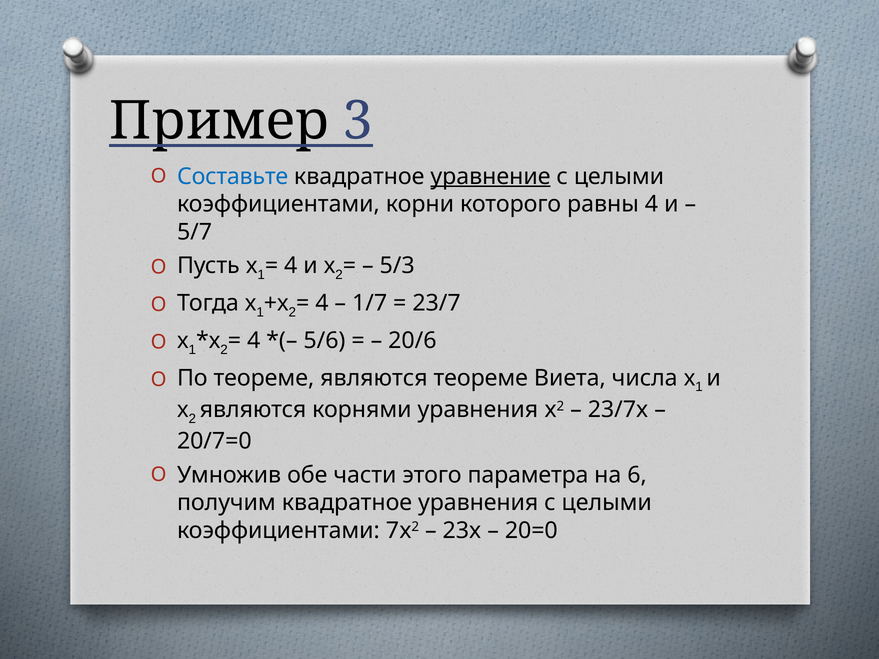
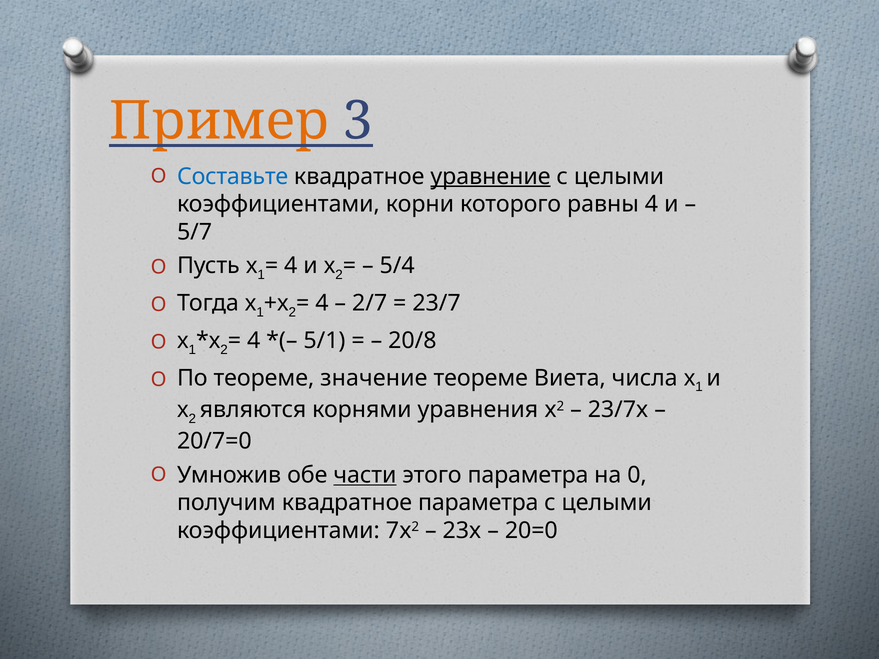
Пример colour: black -> orange (219, 121)
5/3: 5/3 -> 5/4 (397, 266)
1/7: 1/7 -> 2/7 (370, 303)
5/6: 5/6 -> 5/1 (324, 341)
20/6: 20/6 -> 20/8 (412, 341)
теореме являются: являются -> значение (374, 378)
части underline: none -> present (365, 475)
6: 6 -> 0 (637, 475)
квадратное уравнения: уравнения -> параметра (478, 503)
